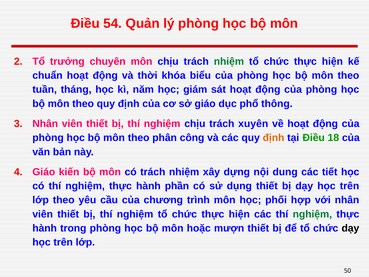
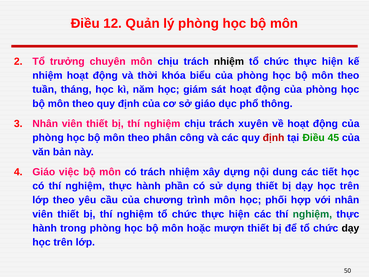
54: 54 -> 12 (113, 24)
nhiệm colour: green -> black (229, 61)
chuẩn: chuẩn -> nhiệm (47, 75)
định colour: orange -> red (274, 138)
18: 18 -> 45 (333, 138)
kiến: kiến -> việc (69, 172)
